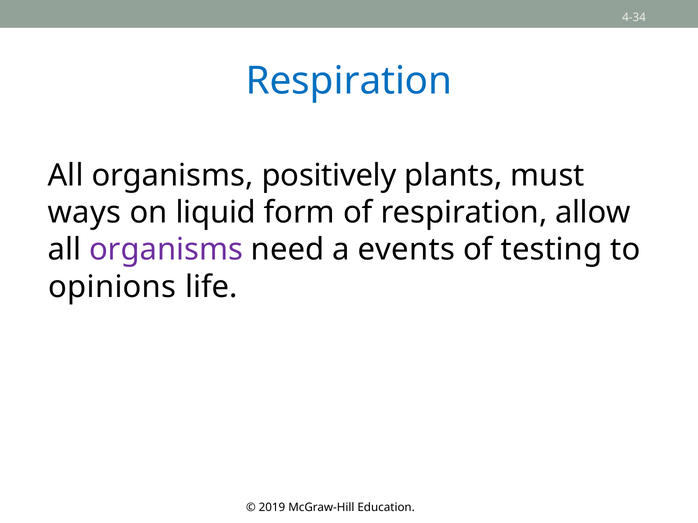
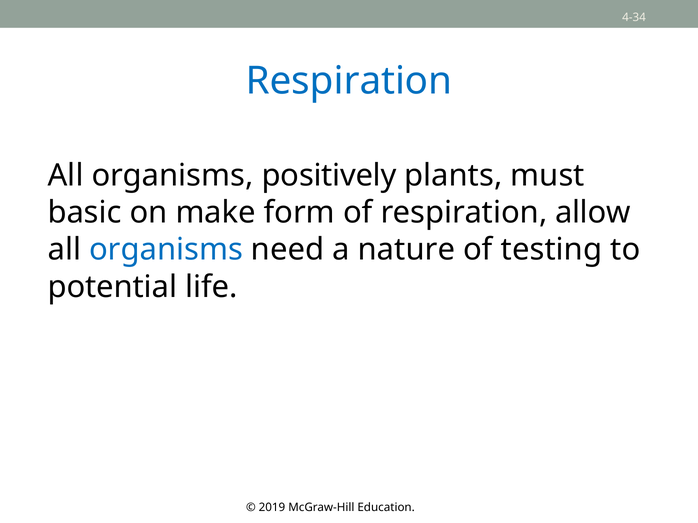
ways: ways -> basic (85, 213)
liquid: liquid -> make (216, 213)
organisms colour: purple -> blue (166, 250)
events: events -> nature (406, 250)
opinions: opinions -> potential (112, 287)
